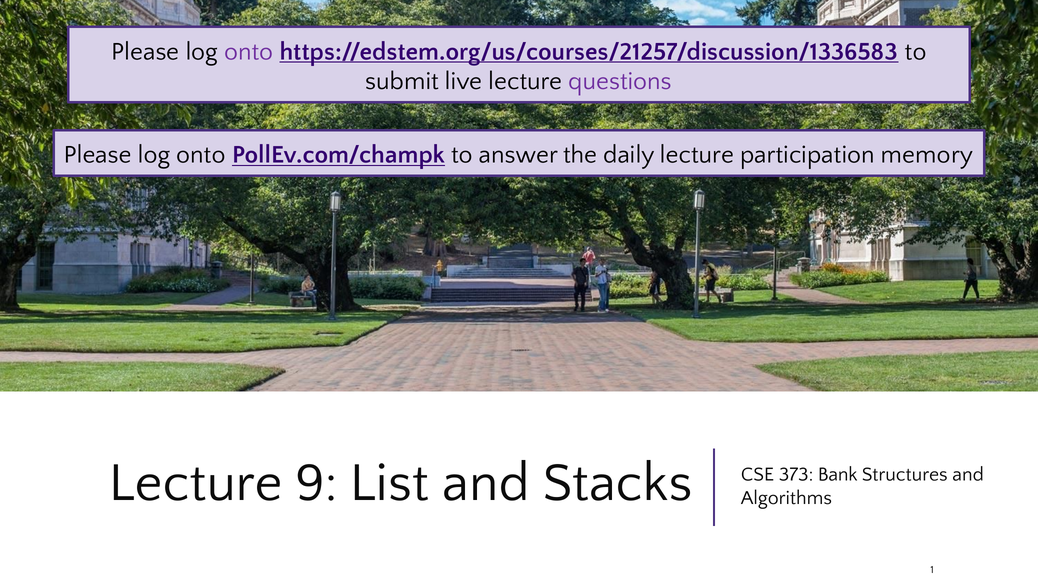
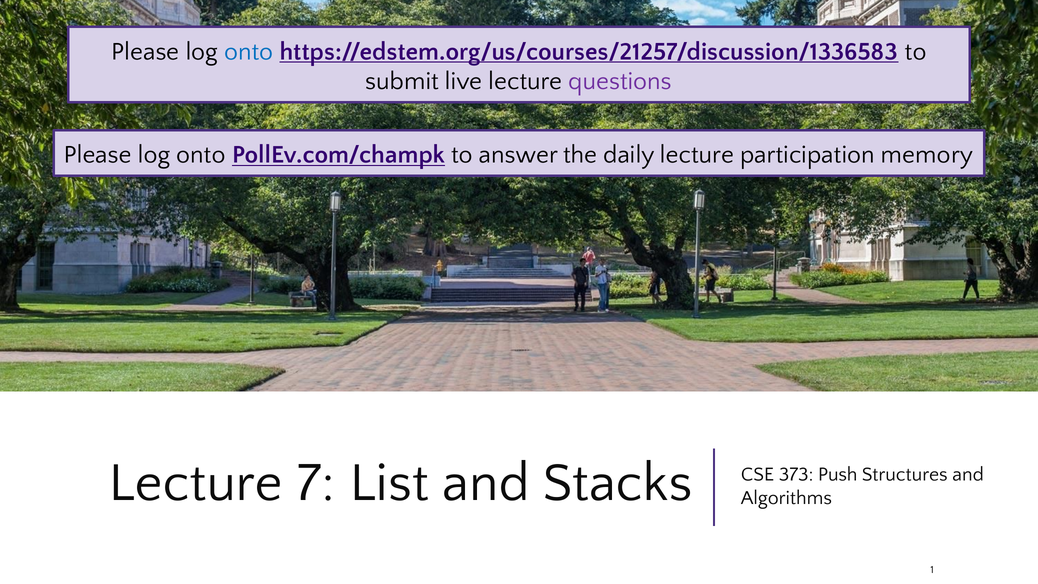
onto colour: purple -> blue (249, 51)
9: 9 -> 7 (316, 482)
Bank: Bank -> Push (838, 474)
